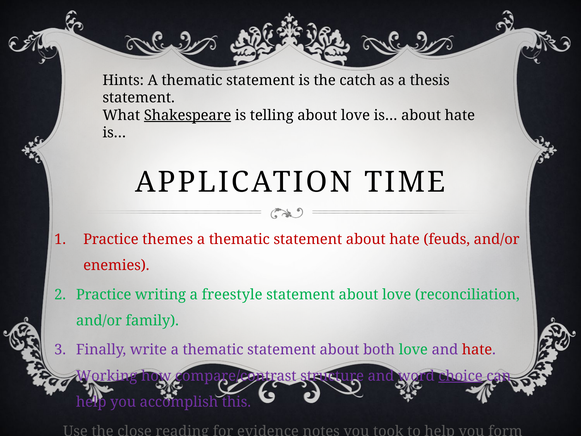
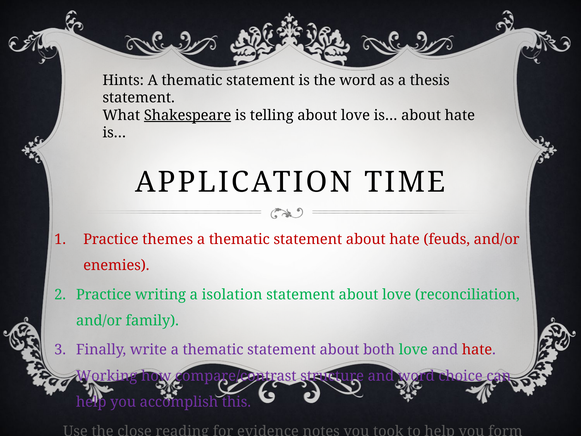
the catch: catch -> word (358, 80)
freestyle: freestyle -> isolation (232, 294)
choice underline: present -> none (460, 376)
